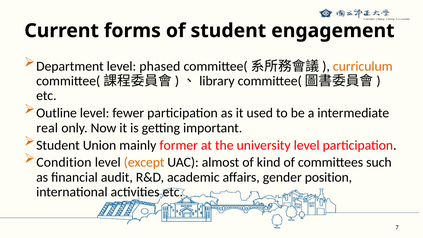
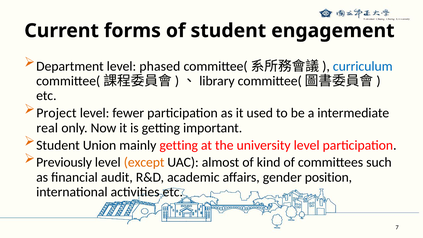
curriculum colour: orange -> blue (363, 66)
Outline: Outline -> Project (56, 113)
mainly former: former -> getting (179, 145)
Condition: Condition -> Previously (64, 162)
